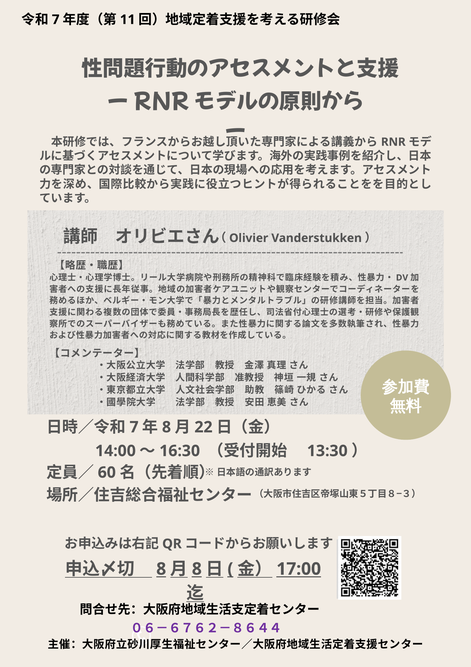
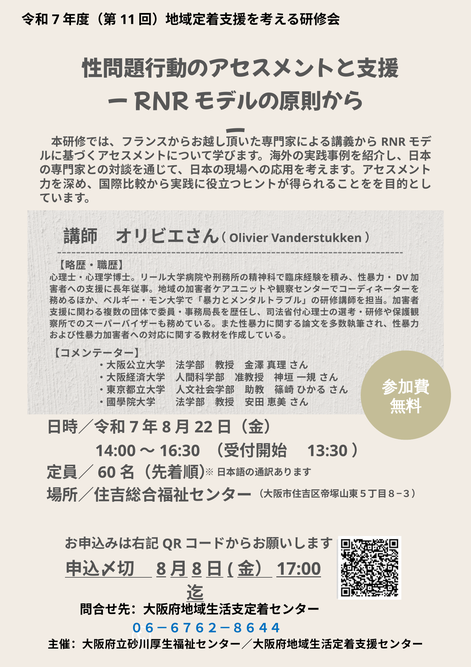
０６－６７６２－８６４４ colour: purple -> blue (206, 628)
